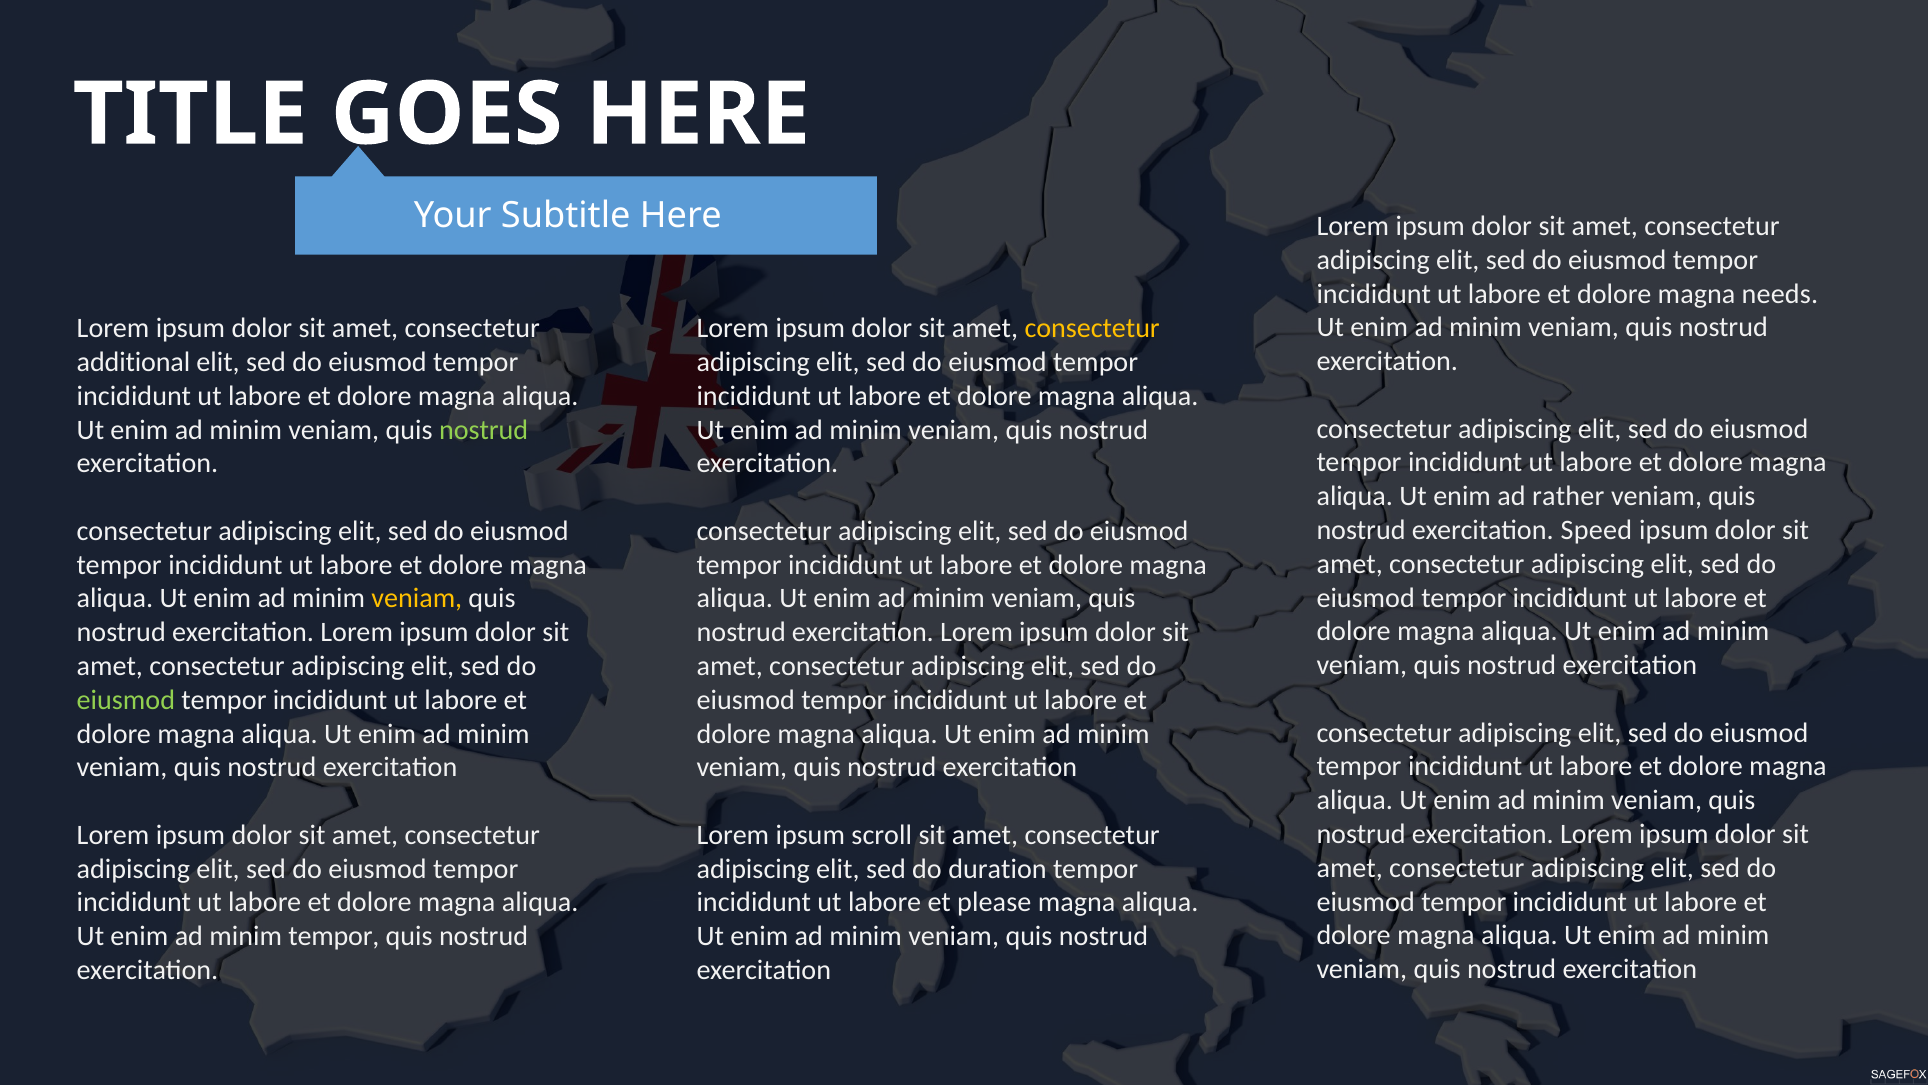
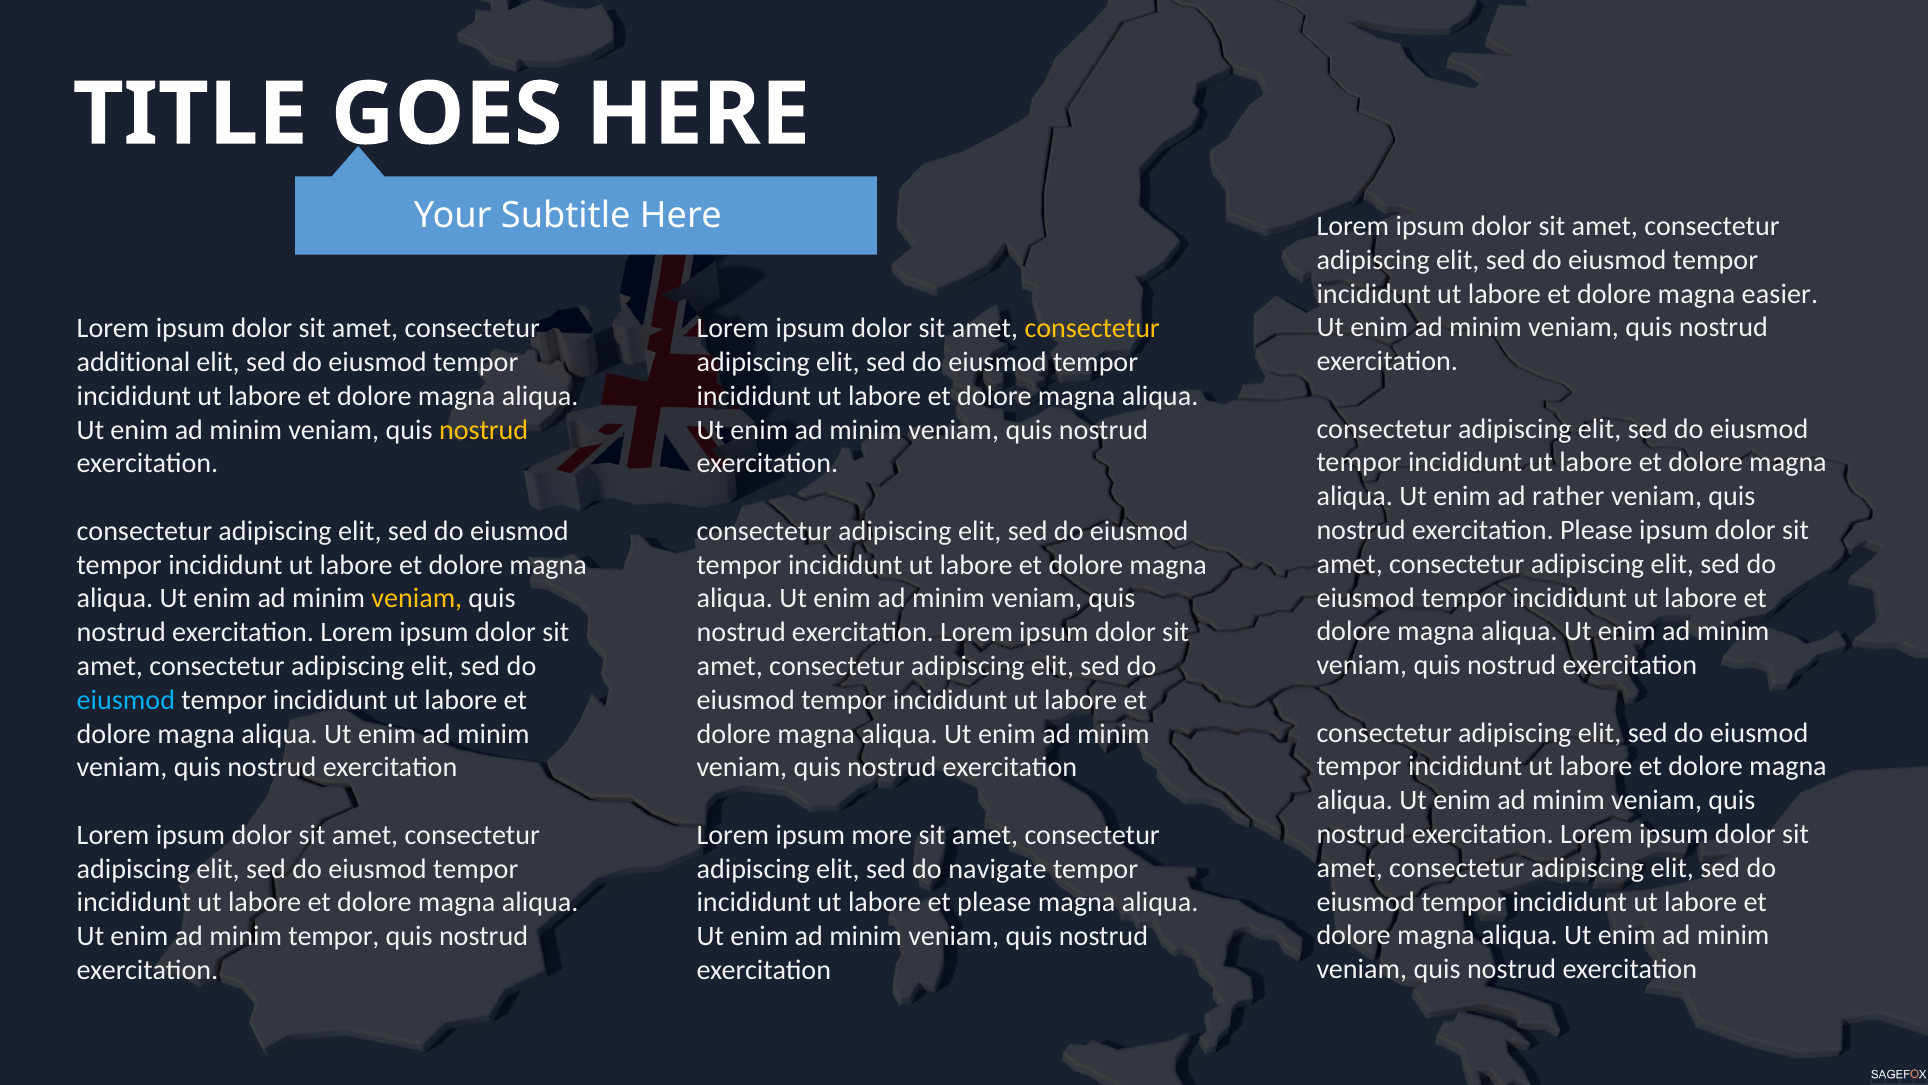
needs: needs -> easier (1780, 294)
nostrud colour: light green -> yellow (484, 430)
exercitation Speed: Speed -> Please (1597, 530)
eiusmod colour: light green -> light blue (126, 700)
scroll: scroll -> more (882, 835)
duration: duration -> navigate (997, 868)
